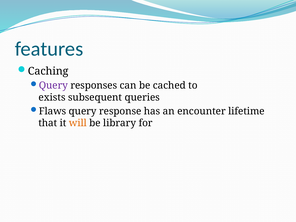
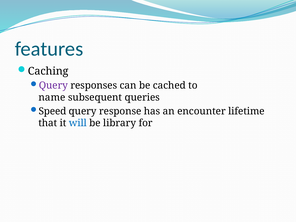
exists: exists -> name (52, 97)
Flaws: Flaws -> Speed (53, 111)
will colour: orange -> blue (78, 123)
